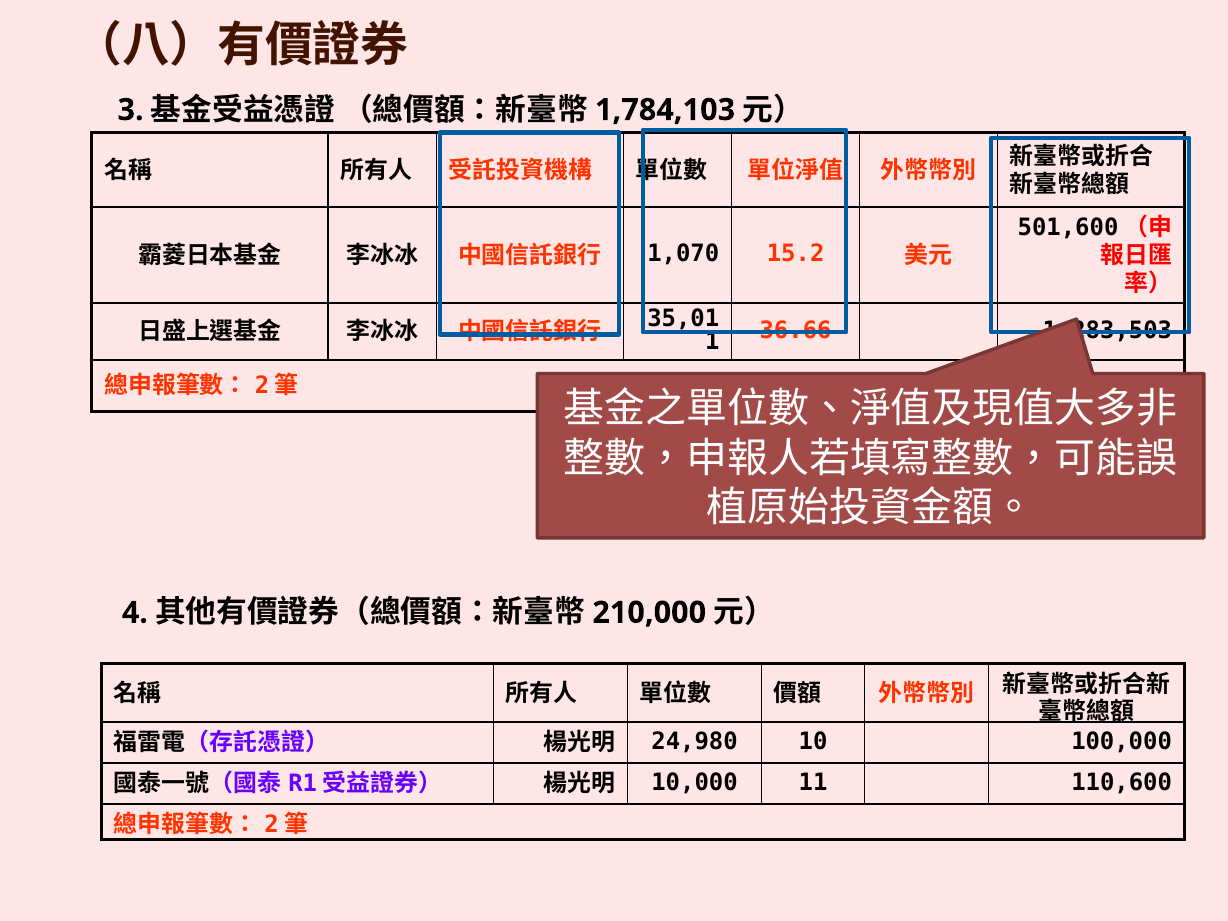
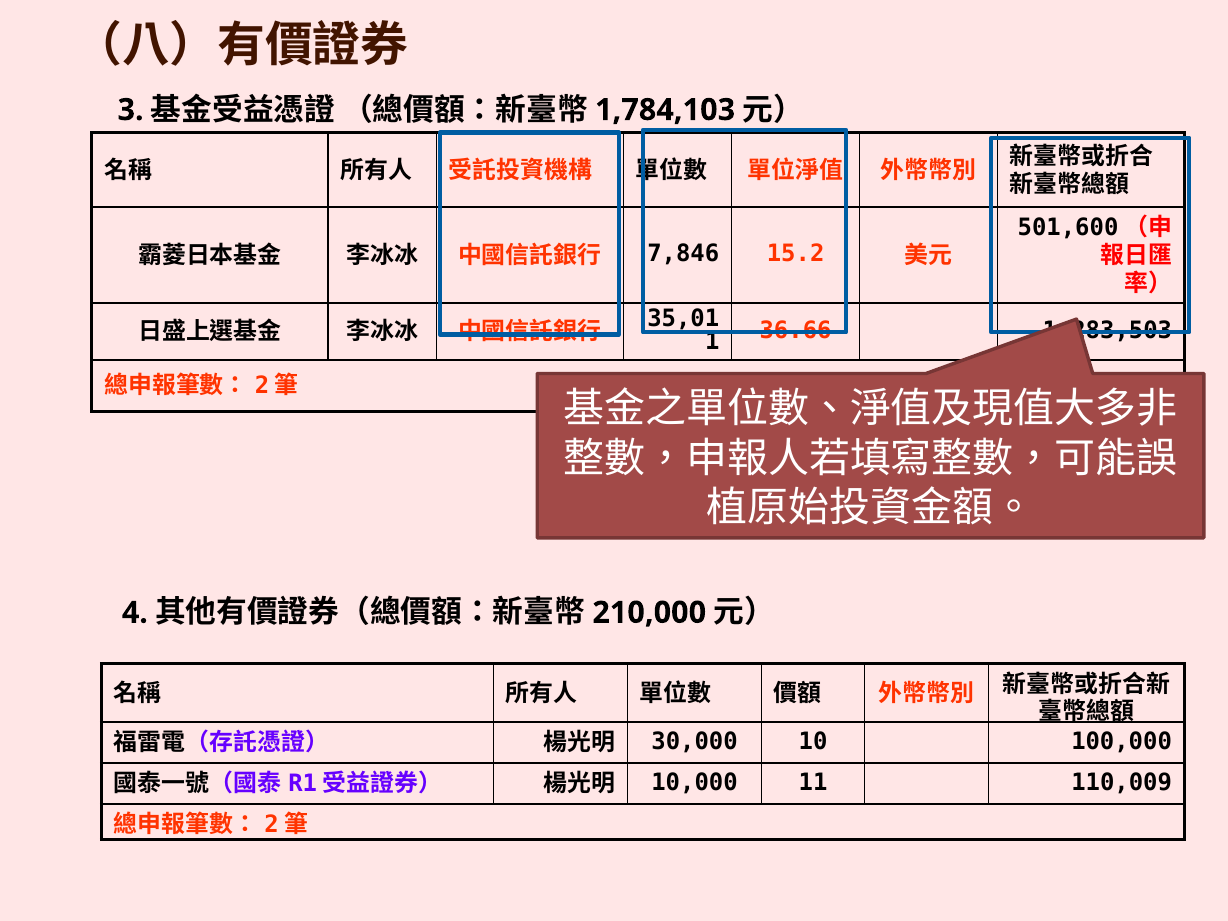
1,070: 1,070 -> 7,846 (683, 254)
24,980: 24,980 -> 30,000 (695, 741)
110,600: 110,600 -> 110,009 (1122, 782)
